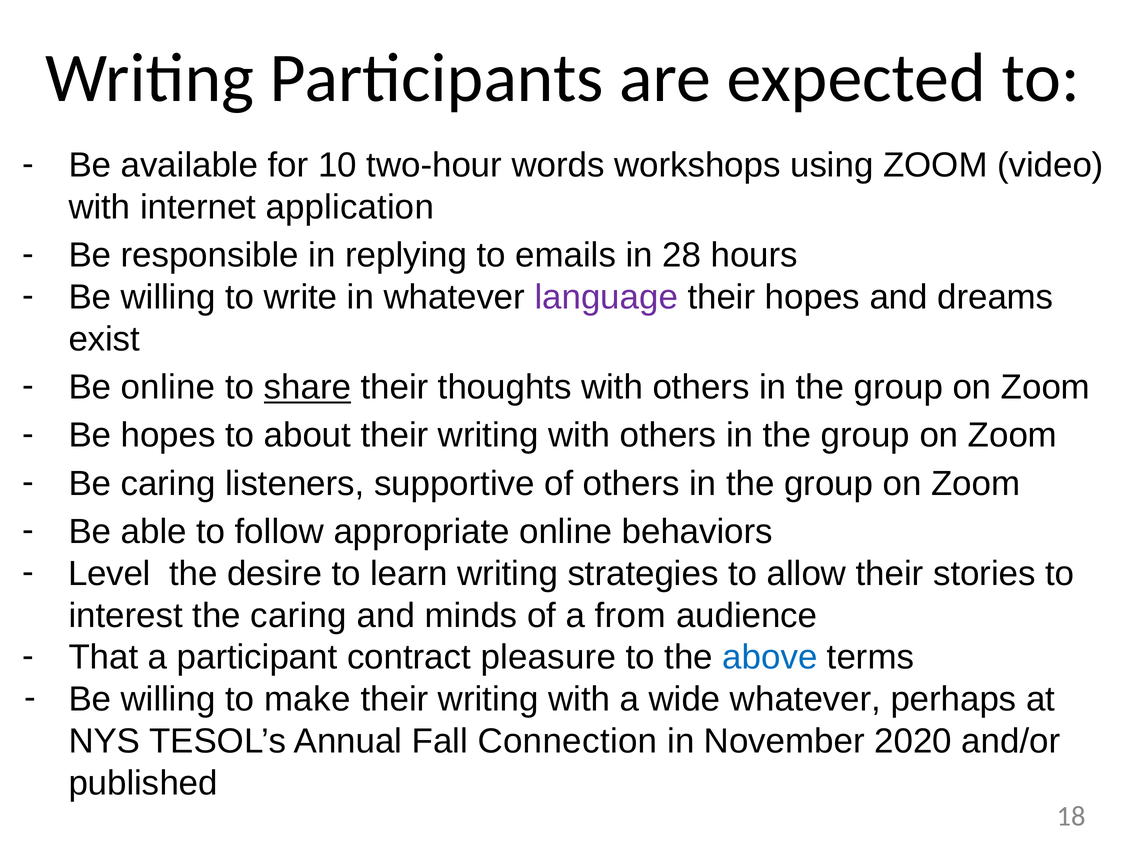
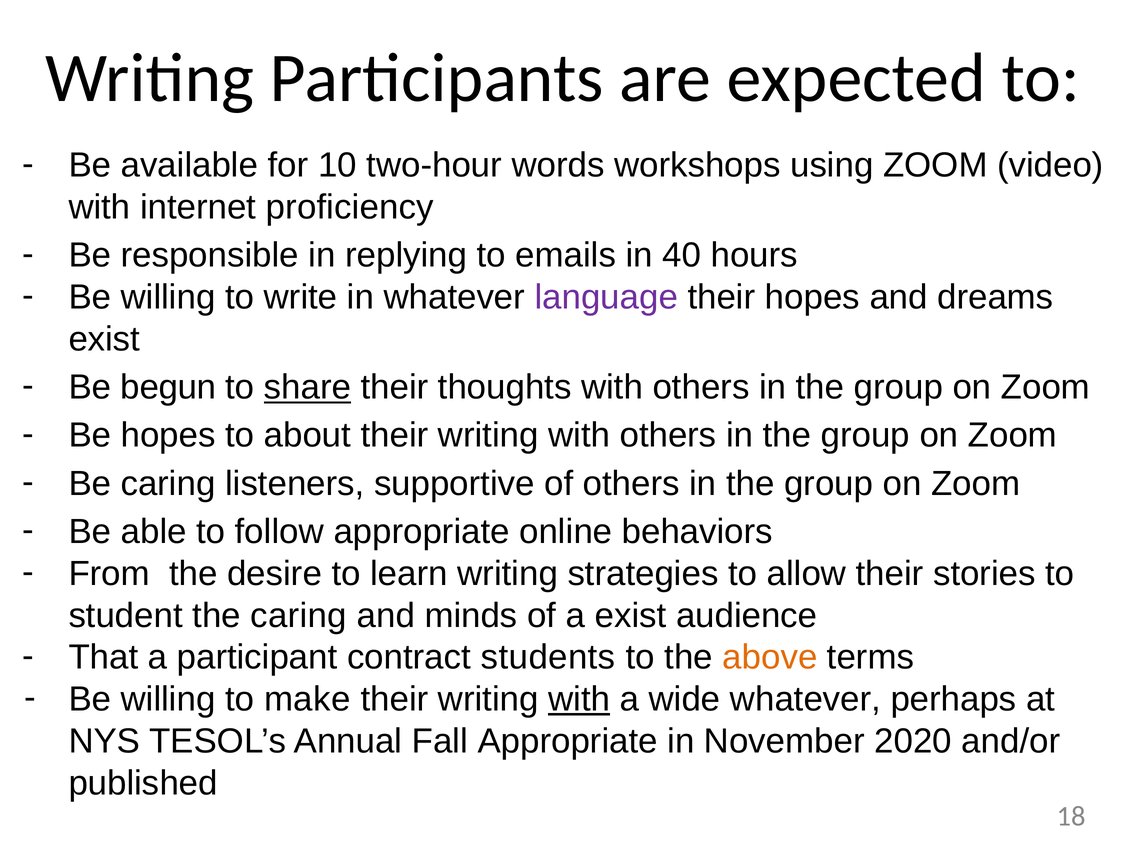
application: application -> proficiency (350, 207)
28: 28 -> 40 (682, 256)
Be online: online -> begun (168, 387)
Level: Level -> From (109, 574)
interest: interest -> student (126, 616)
a from: from -> exist (631, 616)
pleasure: pleasure -> students (548, 658)
above colour: blue -> orange (770, 658)
with underline: none -> present (579, 699)
Fall Connection: Connection -> Appropriate (568, 741)
